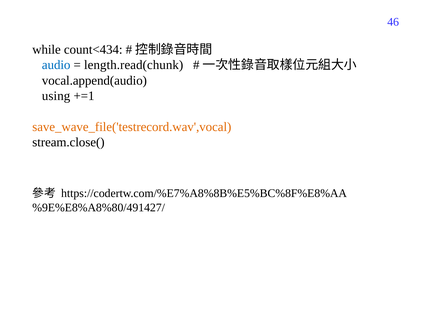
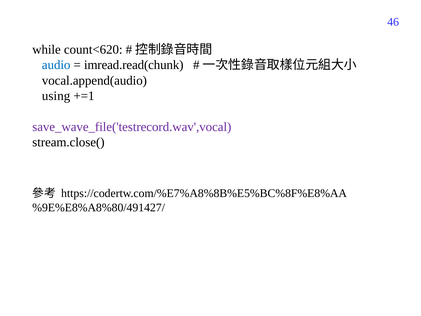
count<434: count<434 -> count<620 (93, 50)
length.read(chunk: length.read(chunk -> imread.read(chunk (134, 65)
save_wave_file('testrecord.wav',vocal colour: orange -> purple (132, 127)
